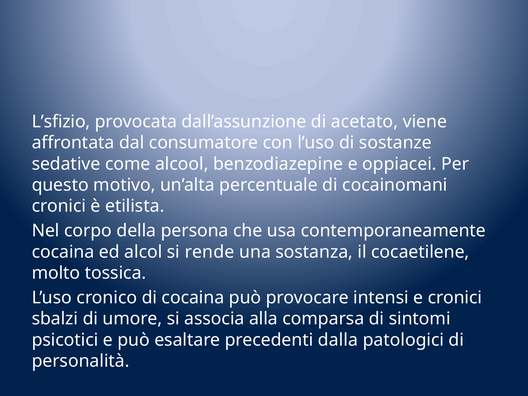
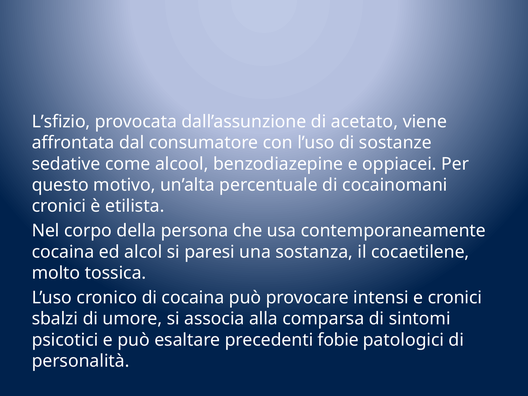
rende: rende -> paresi (210, 252)
dalla: dalla -> fobie (338, 340)
